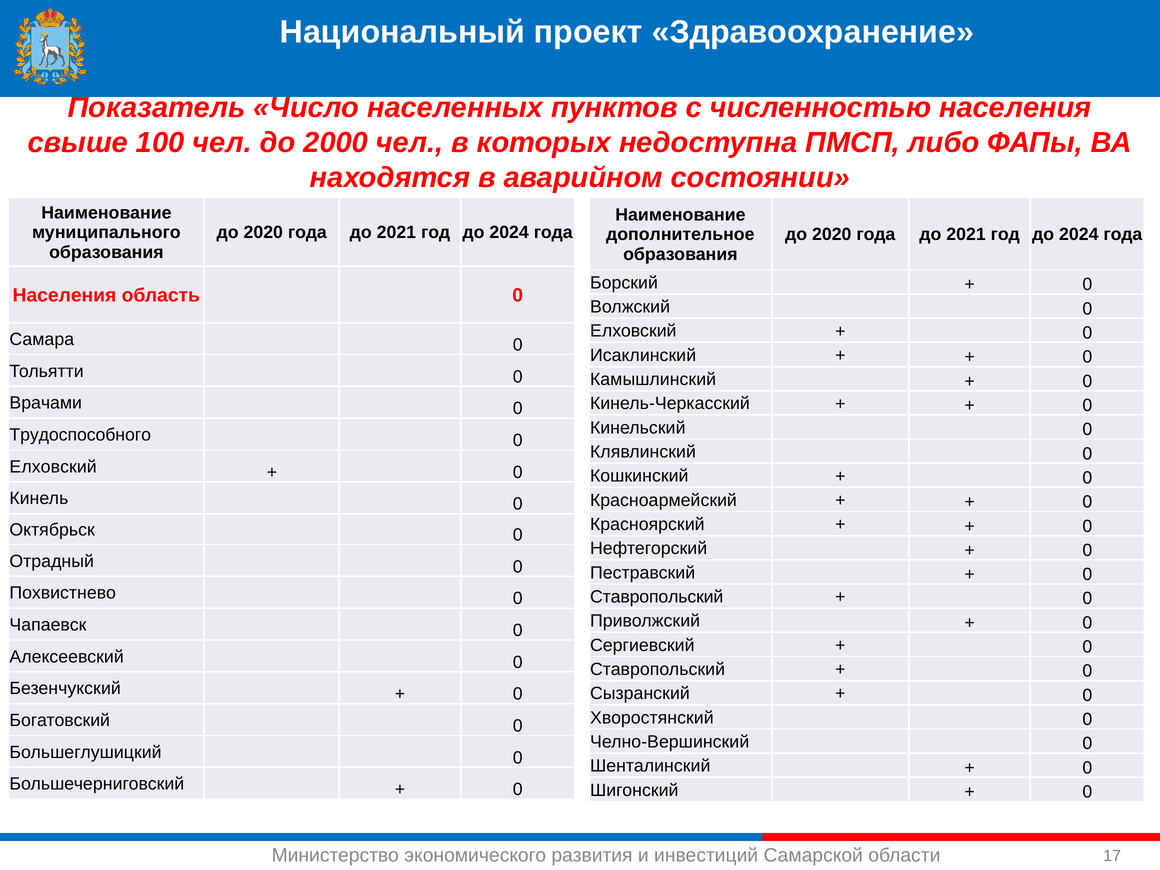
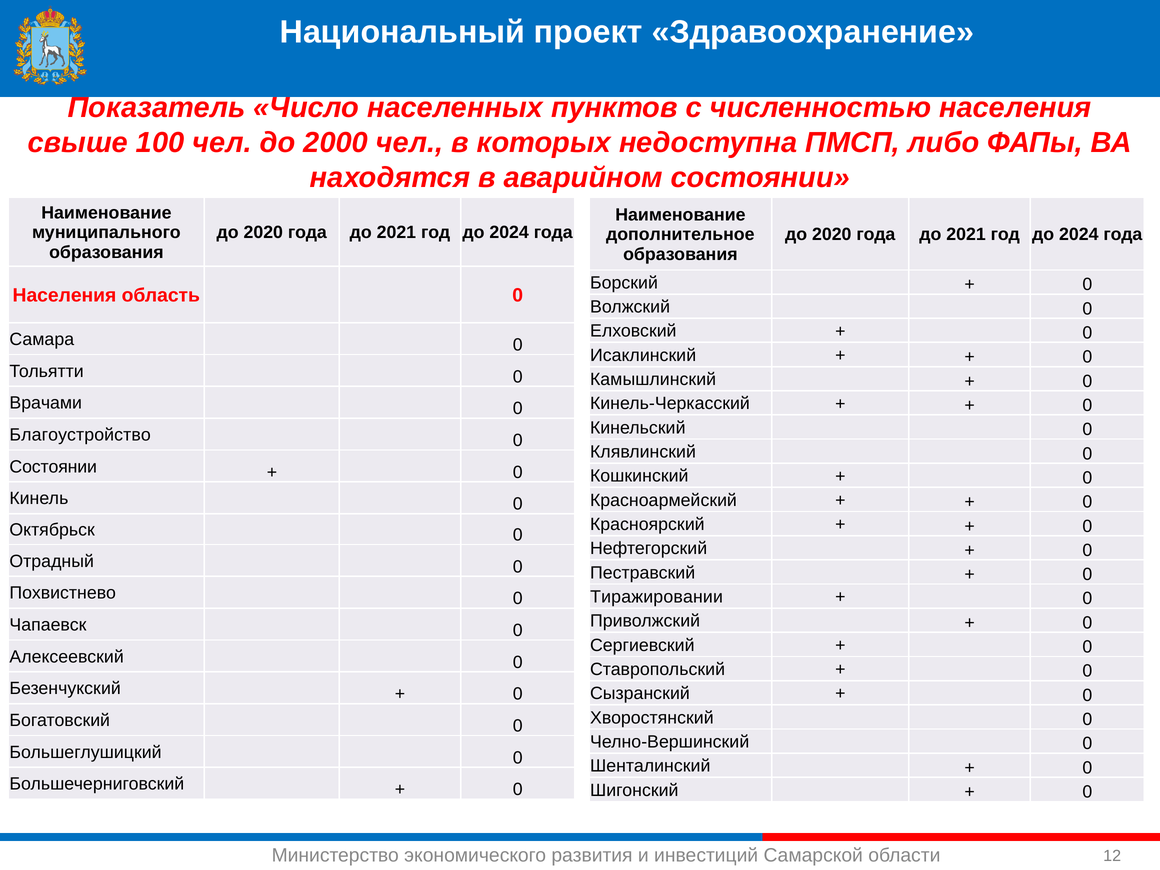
Трудоспособного: Трудоспособного -> Благоустройство (80, 435)
Елховский: Елховский -> Состоянии (53, 467)
Ставропольский: Ставропольский -> Тиражировании (657, 597)
17: 17 -> 12 (1112, 856)
